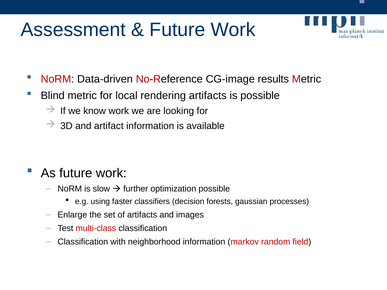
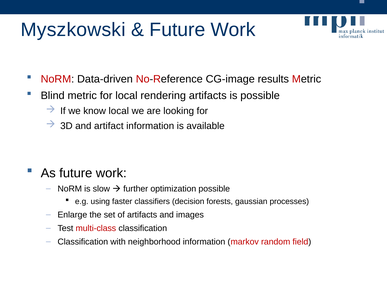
Assessment: Assessment -> Myszkowski (73, 30)
know work: work -> local (119, 111)
